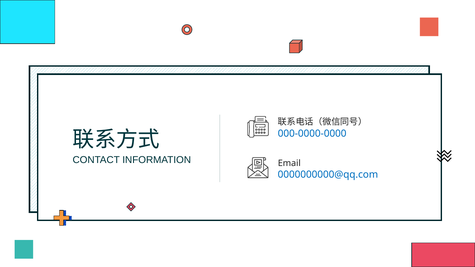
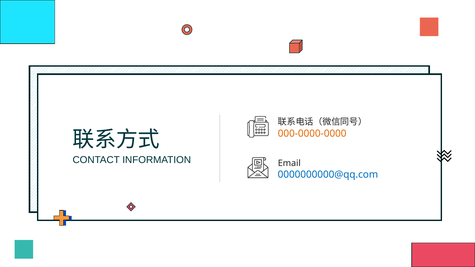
000-0000-0000 colour: blue -> orange (312, 134)
